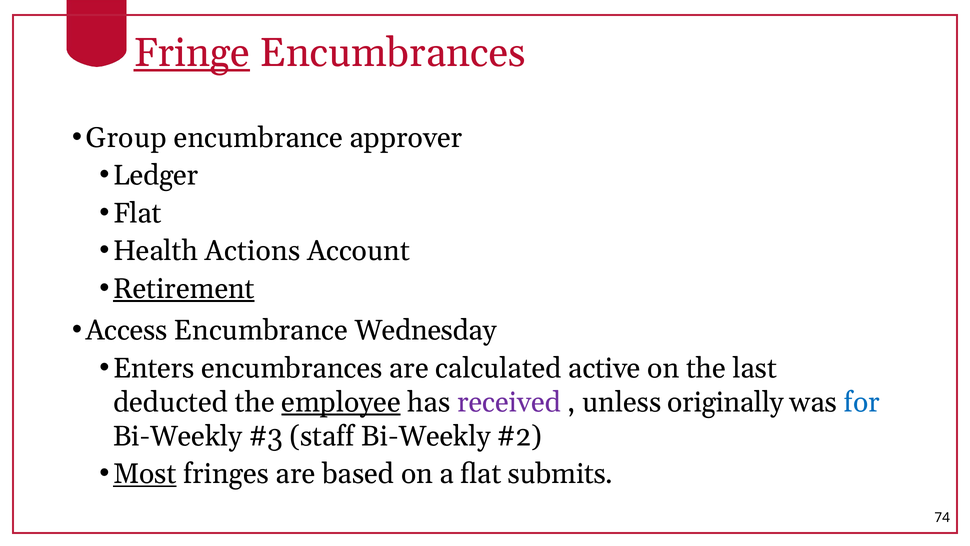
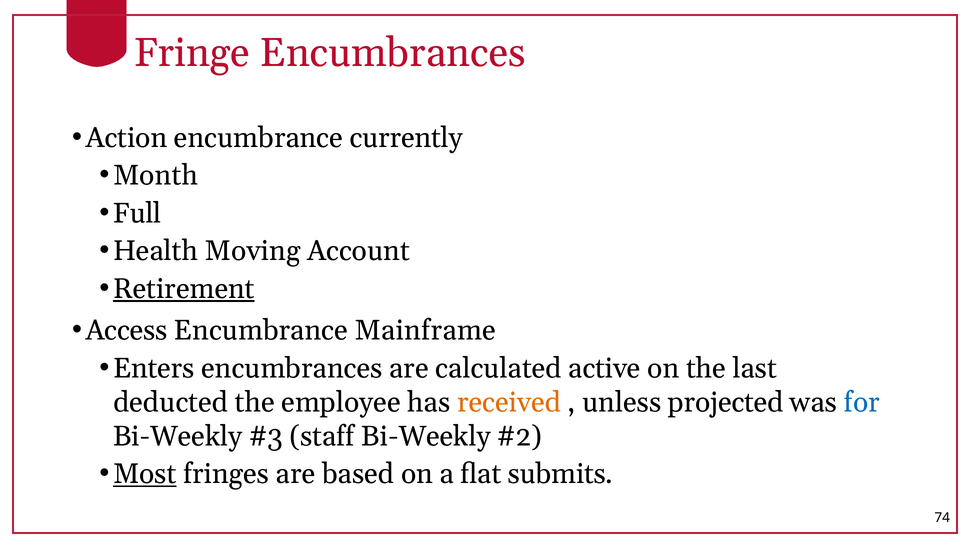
Fringe underline: present -> none (192, 53)
Group: Group -> Action (126, 138)
approver: approver -> currently (406, 138)
Ledger: Ledger -> Month (156, 175)
Flat: Flat -> Full (137, 213)
Actions: Actions -> Moving (253, 251)
Wednesday: Wednesday -> Mainframe (425, 330)
employee underline: present -> none (341, 402)
received colour: purple -> orange (509, 402)
originally: originally -> projected (726, 402)
